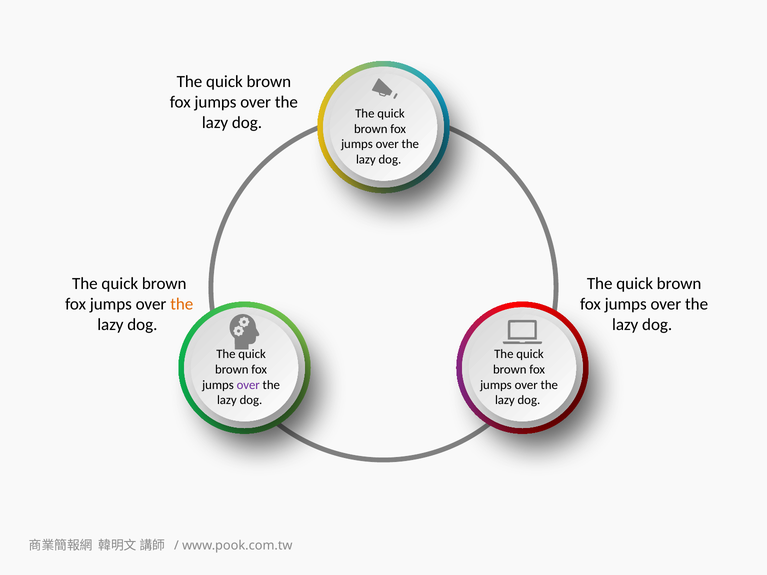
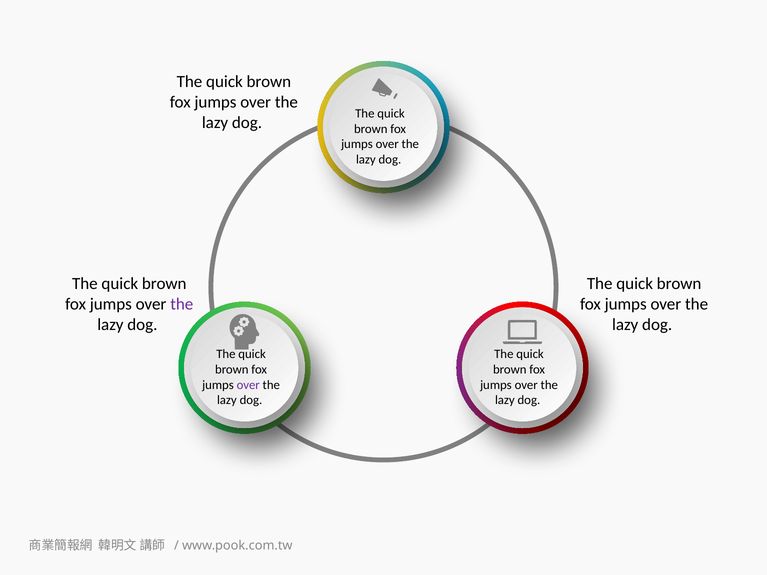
the colour: orange -> purple (182, 304)
